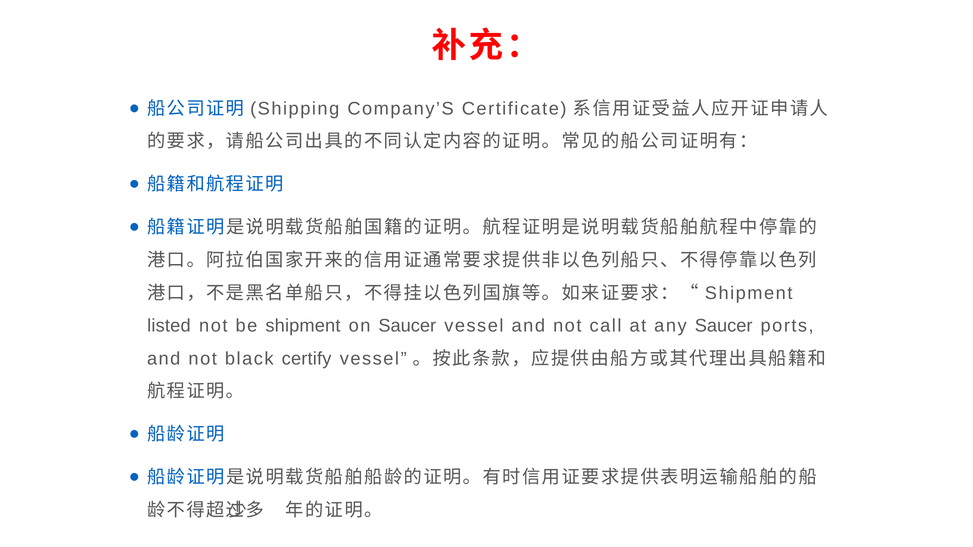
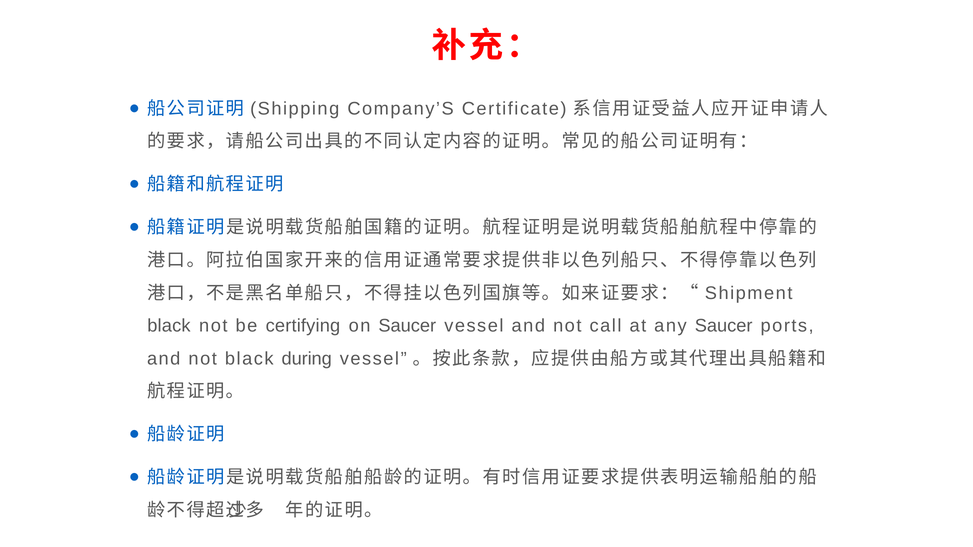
listed: listed -> black (169, 326)
be shipment: shipment -> certifying (303, 326)
certify: certify -> during (307, 359)
